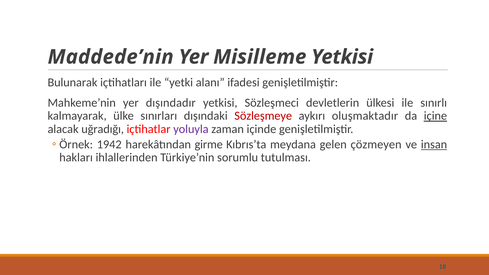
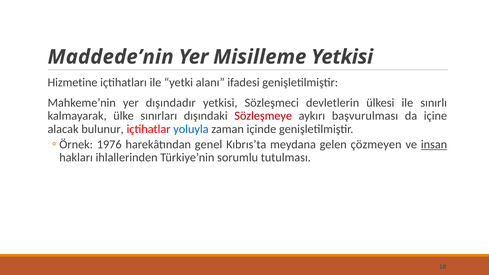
Bulunarak: Bulunarak -> Hizmetine (73, 82)
oluşmaktadır: oluşmaktadır -> başvurulması (365, 116)
içine underline: present -> none (435, 116)
uğradığı: uğradığı -> bulunur (103, 129)
yoluyla colour: purple -> blue (191, 129)
1942: 1942 -> 1976 (109, 144)
girme: girme -> genel (209, 144)
